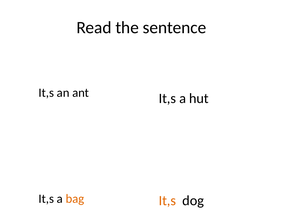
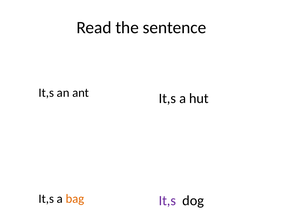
It,s colour: orange -> purple (167, 200)
